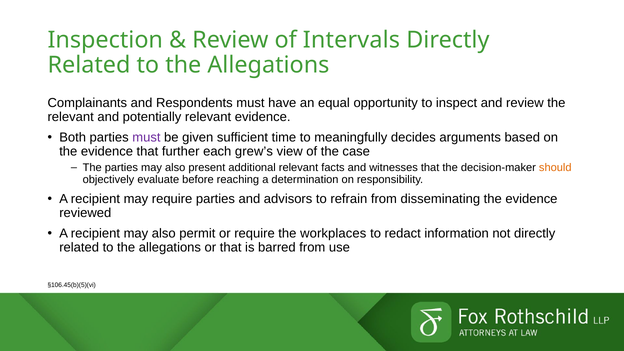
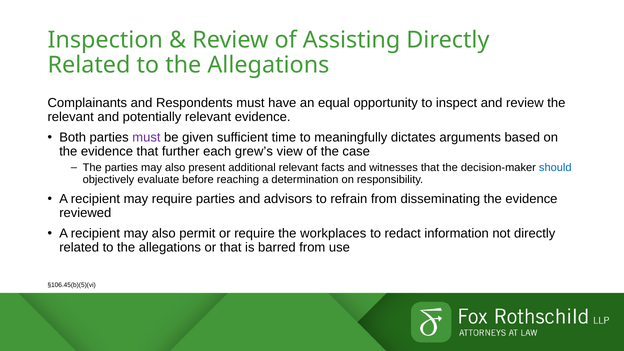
Intervals: Intervals -> Assisting (352, 40)
decides: decides -> dictates (413, 137)
should colour: orange -> blue (555, 168)
